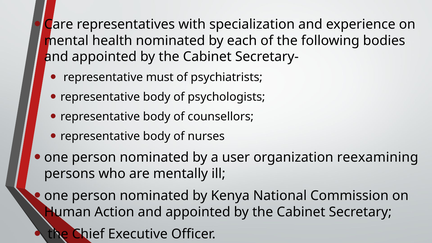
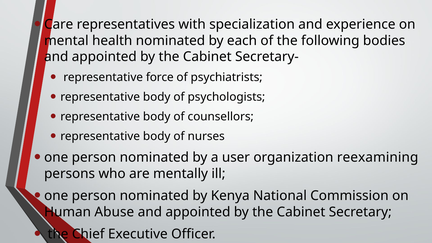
must: must -> force (160, 77)
Action: Action -> Abuse (114, 212)
